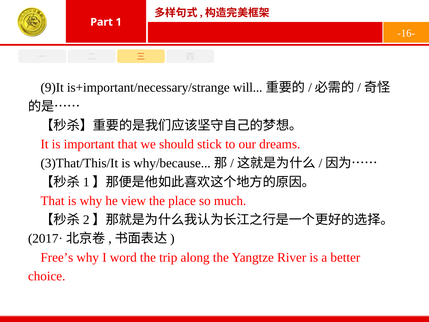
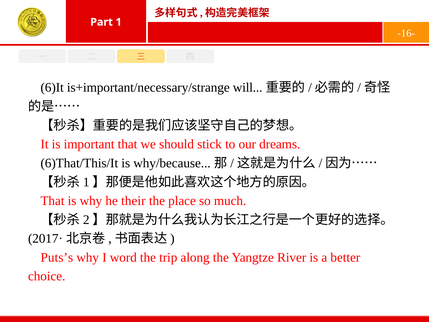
9)It: 9)It -> 6)It (52, 88)
3)That/This/It: 3)That/This/It -> 6)That/This/It (79, 163)
view: view -> their (133, 201)
Free’s: Free’s -> Puts’s (57, 257)
